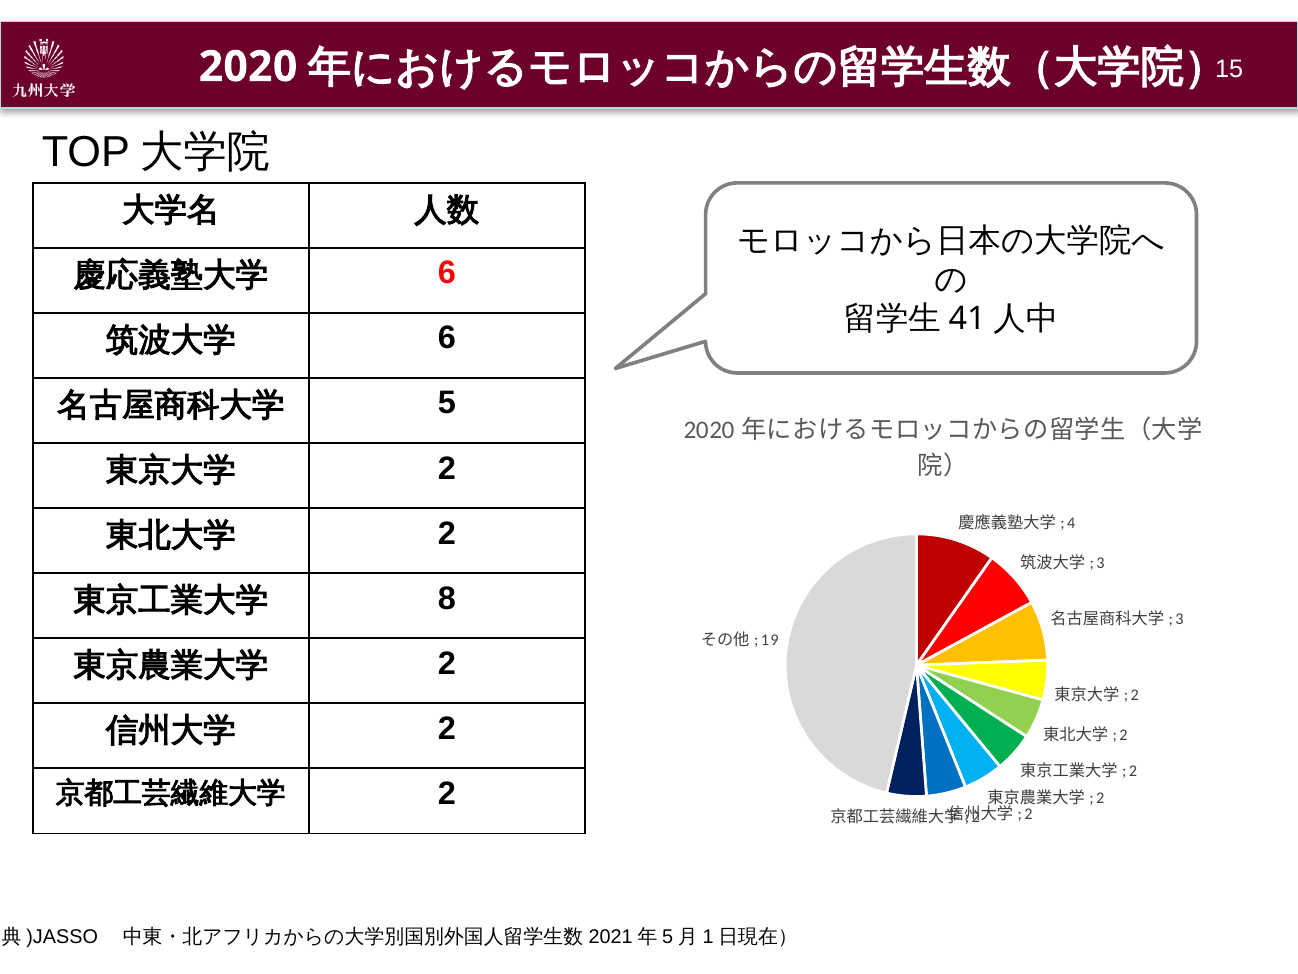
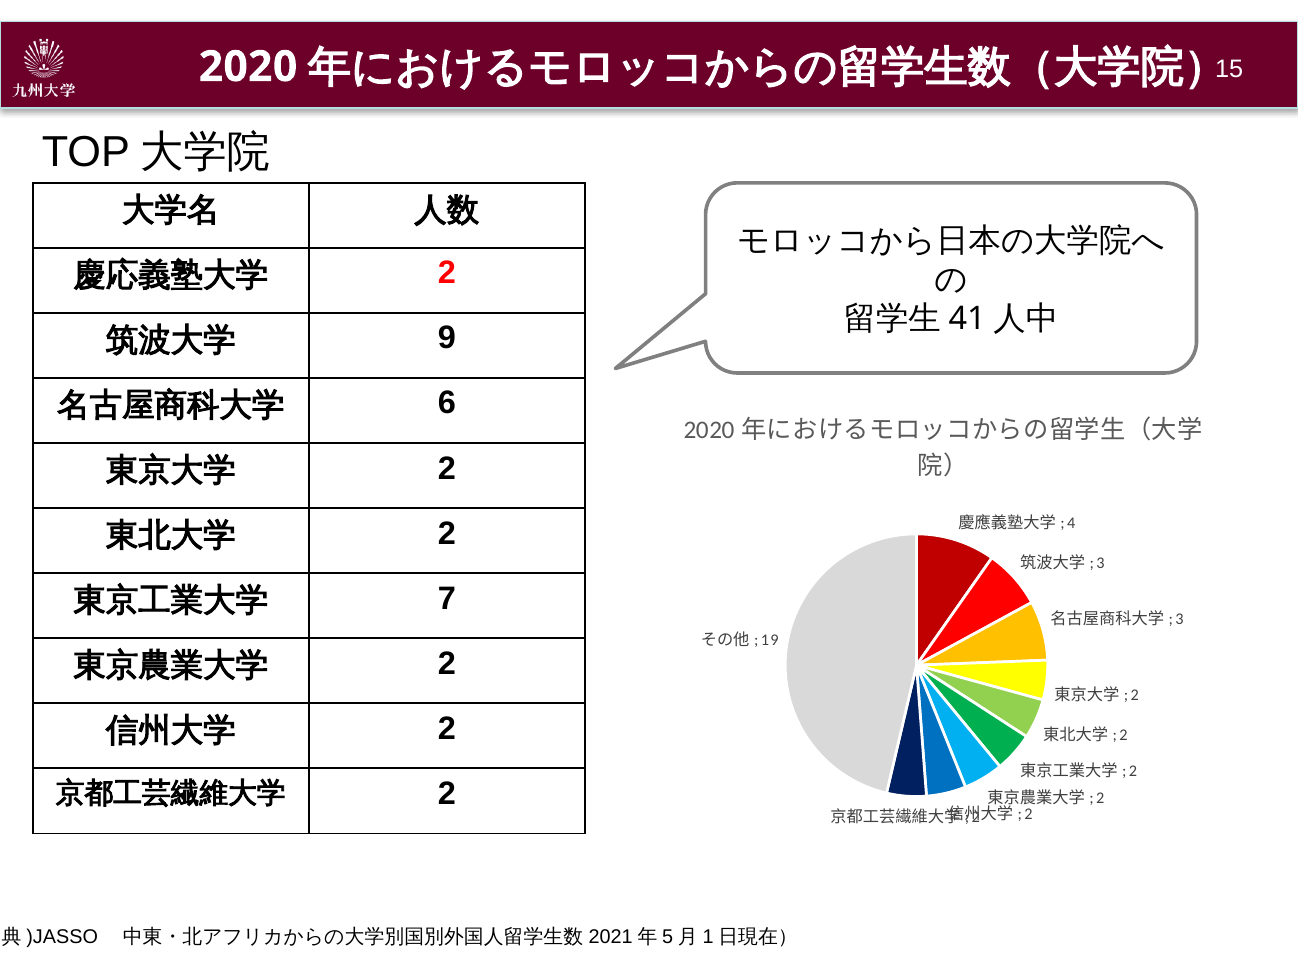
6: 6 -> 2 (447, 273)
6: 6 -> 9 (447, 338)
5: 5 -> 6 (447, 403)
8: 8 -> 7 (447, 598)
